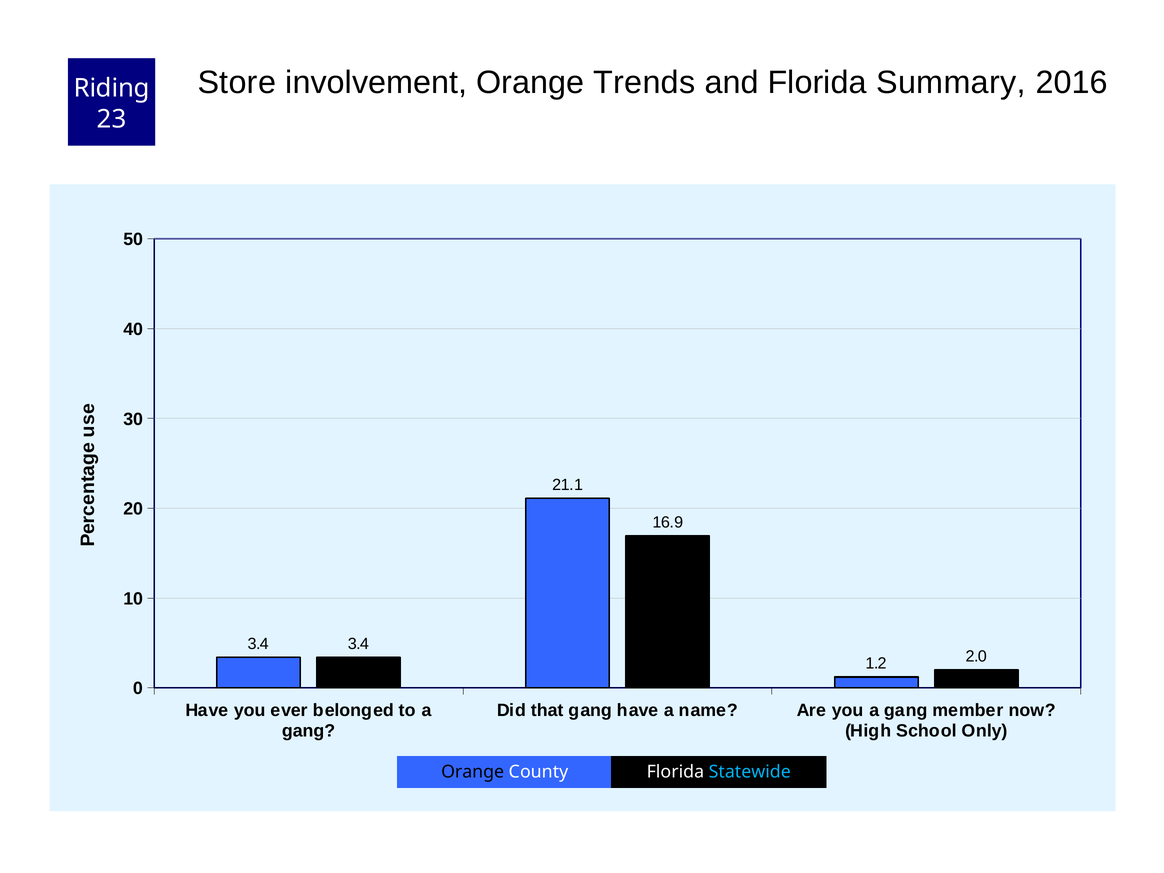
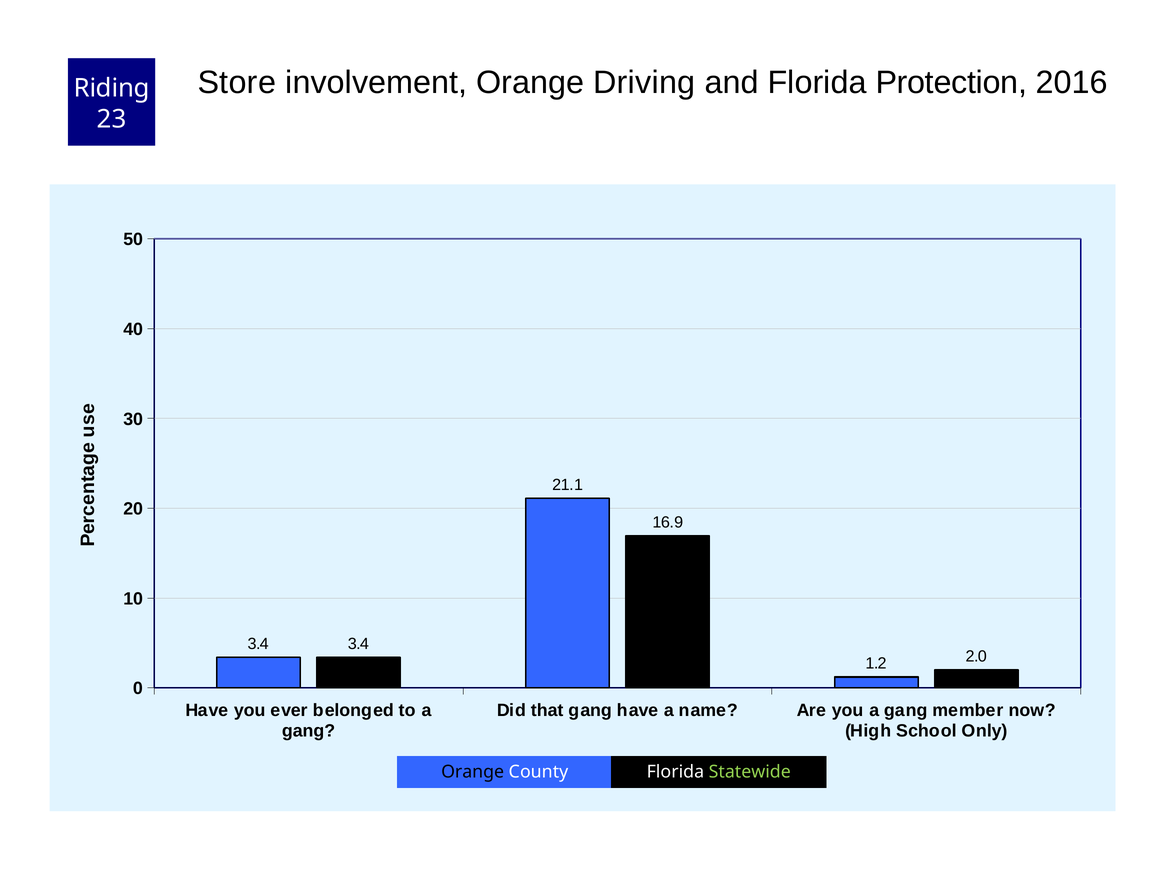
Trends: Trends -> Driving (644, 83)
Summary: Summary -> Protection (951, 83)
Statewide colour: light blue -> light green (750, 772)
